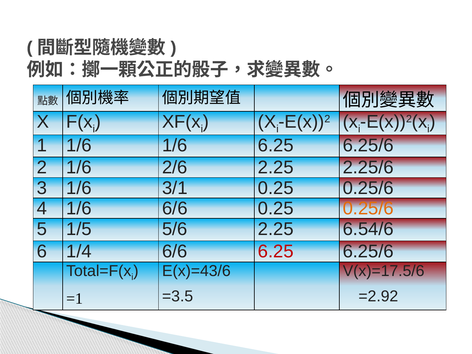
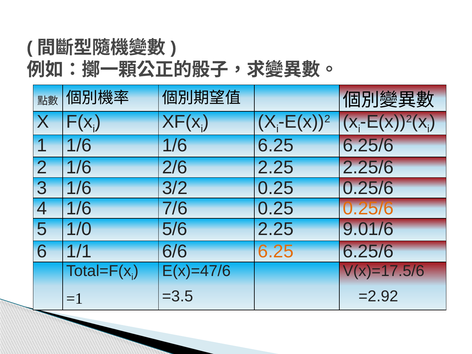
3/1: 3/1 -> 3/2 (175, 188)
1/6 6/6: 6/6 -> 7/6 (175, 208)
1/5: 1/5 -> 1/0 (79, 229)
6.54/6: 6.54/6 -> 9.01/6 (368, 229)
1/4: 1/4 -> 1/1 (79, 251)
6.25 colour: red -> orange (276, 251)
E(x)=43/6: E(x)=43/6 -> E(x)=47/6 (196, 271)
